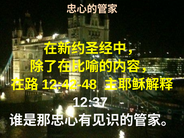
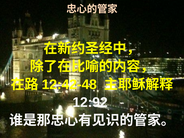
12:37: 12:37 -> 12:92 (90, 102)
